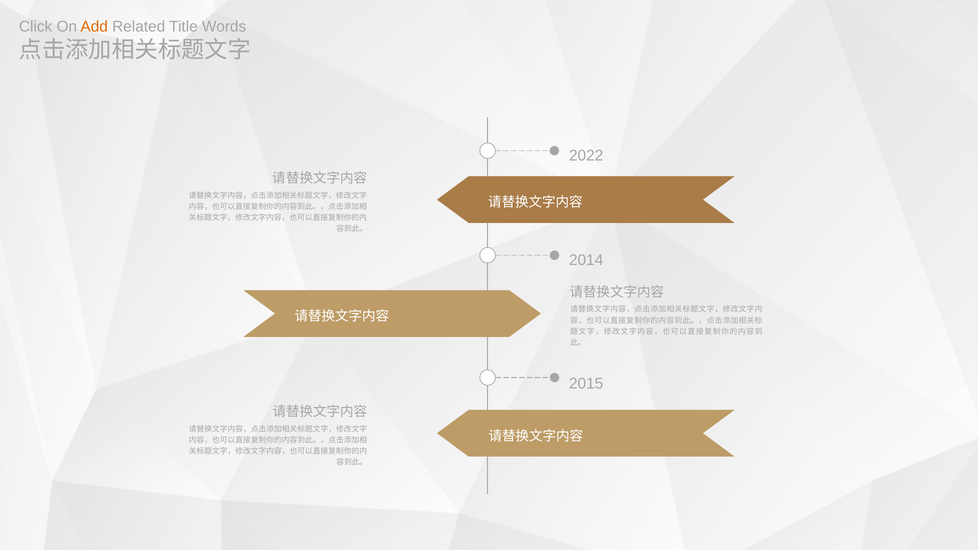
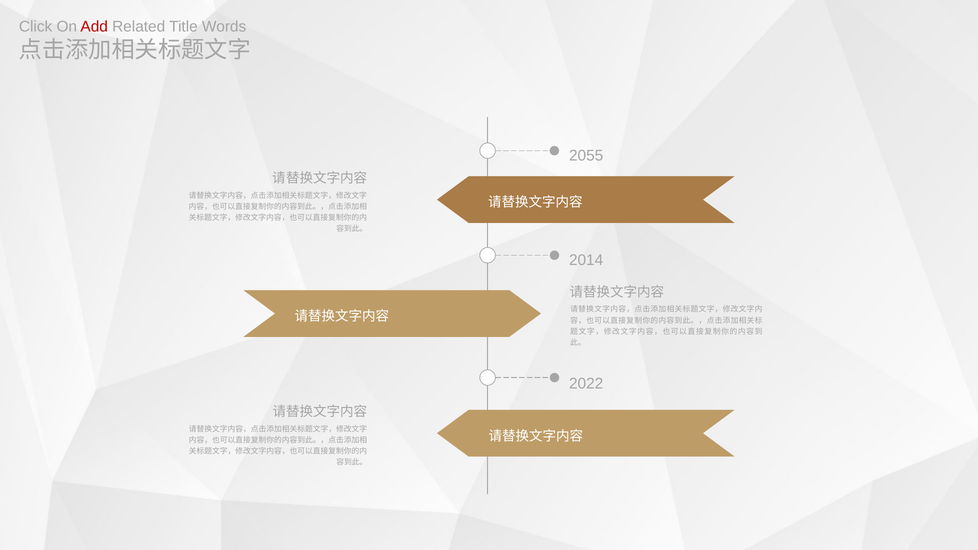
Add colour: orange -> red (94, 26)
2022: 2022 -> 2055 (586, 156)
2015: 2015 -> 2022 (586, 383)
